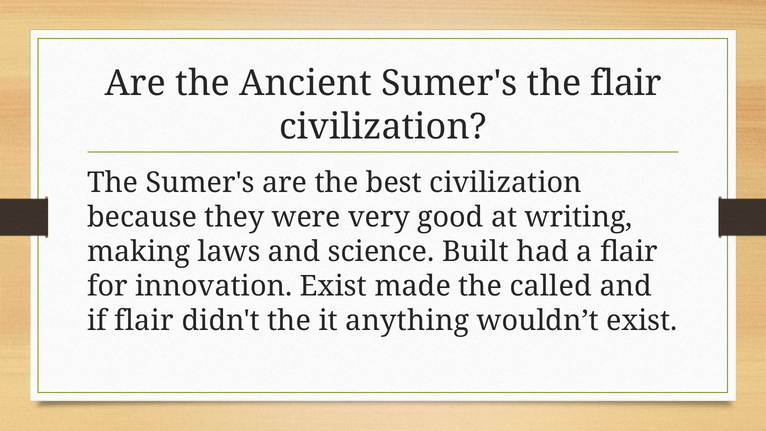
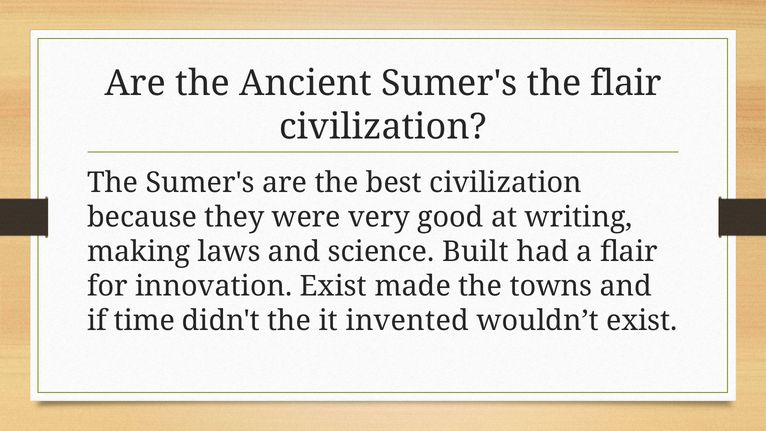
called: called -> towns (551, 286)
if flair: flair -> time (144, 321)
anything: anything -> invented (407, 321)
